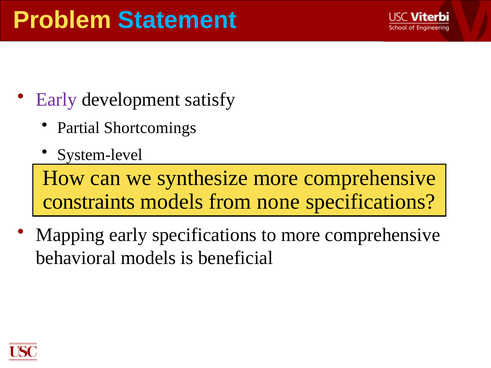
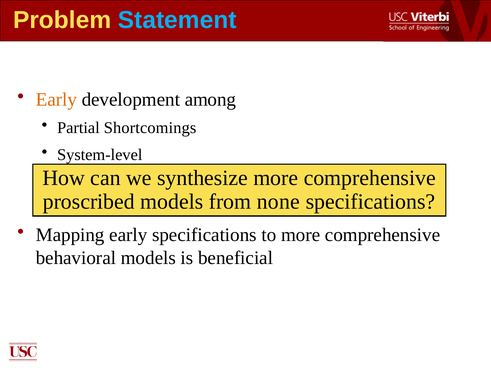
Early colour: purple -> orange (56, 100)
satisfy: satisfy -> among (210, 100)
constraints: constraints -> proscribed (89, 202)
